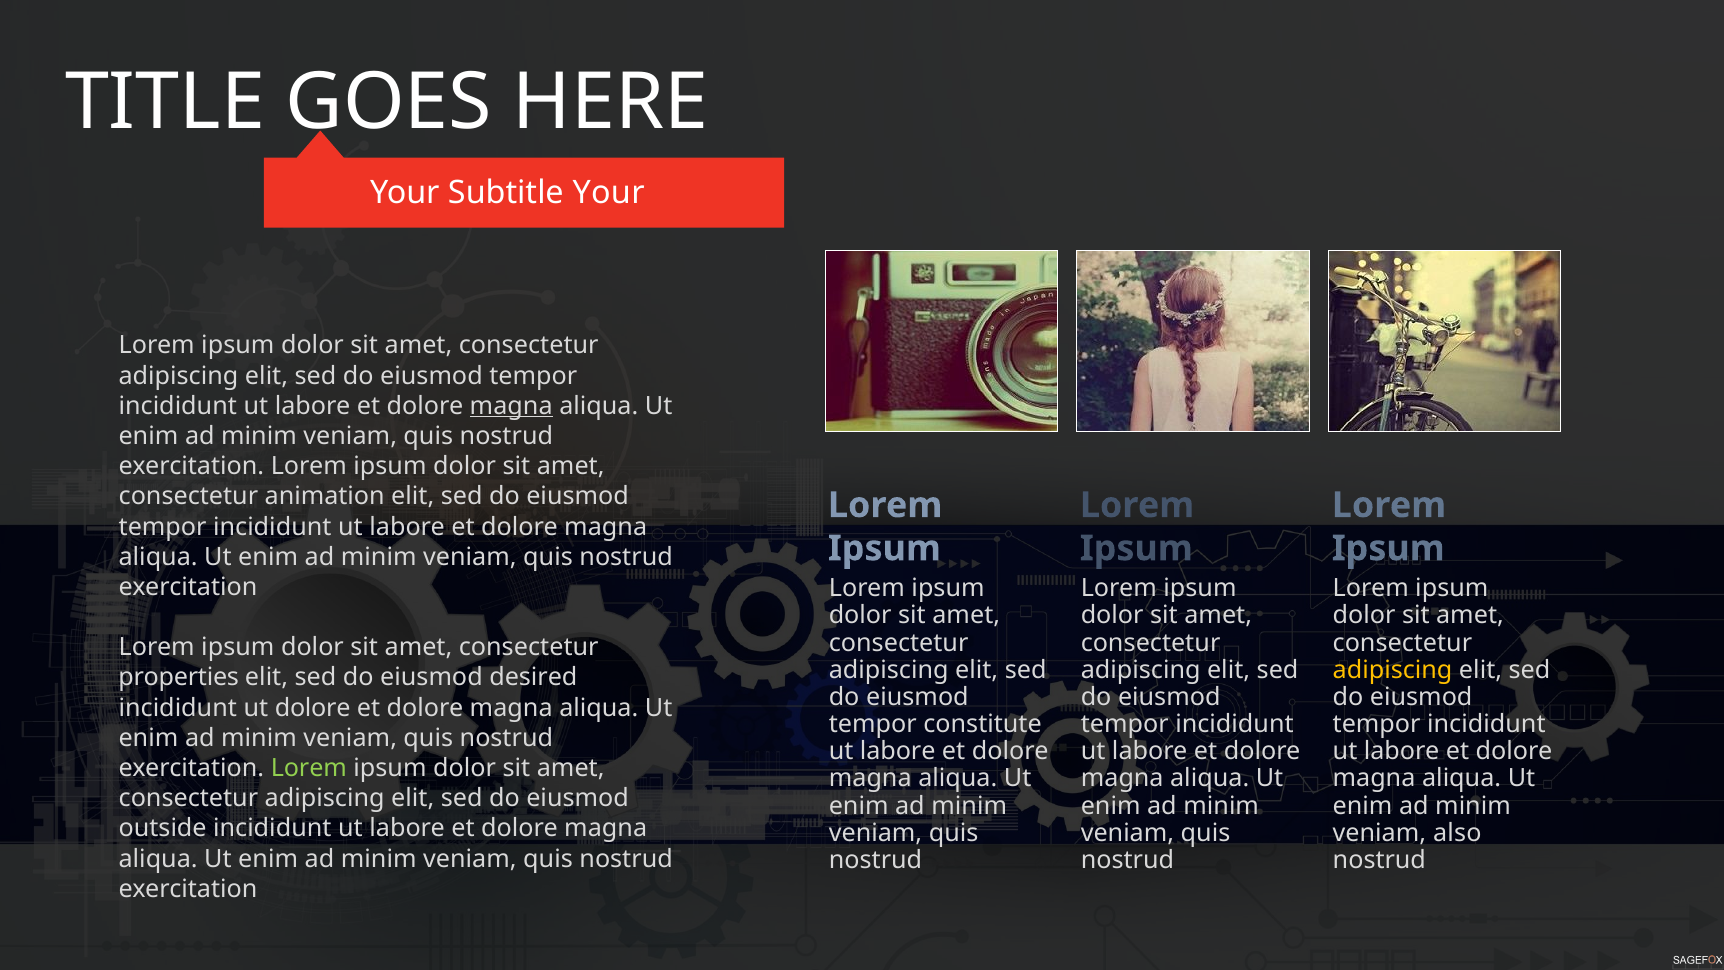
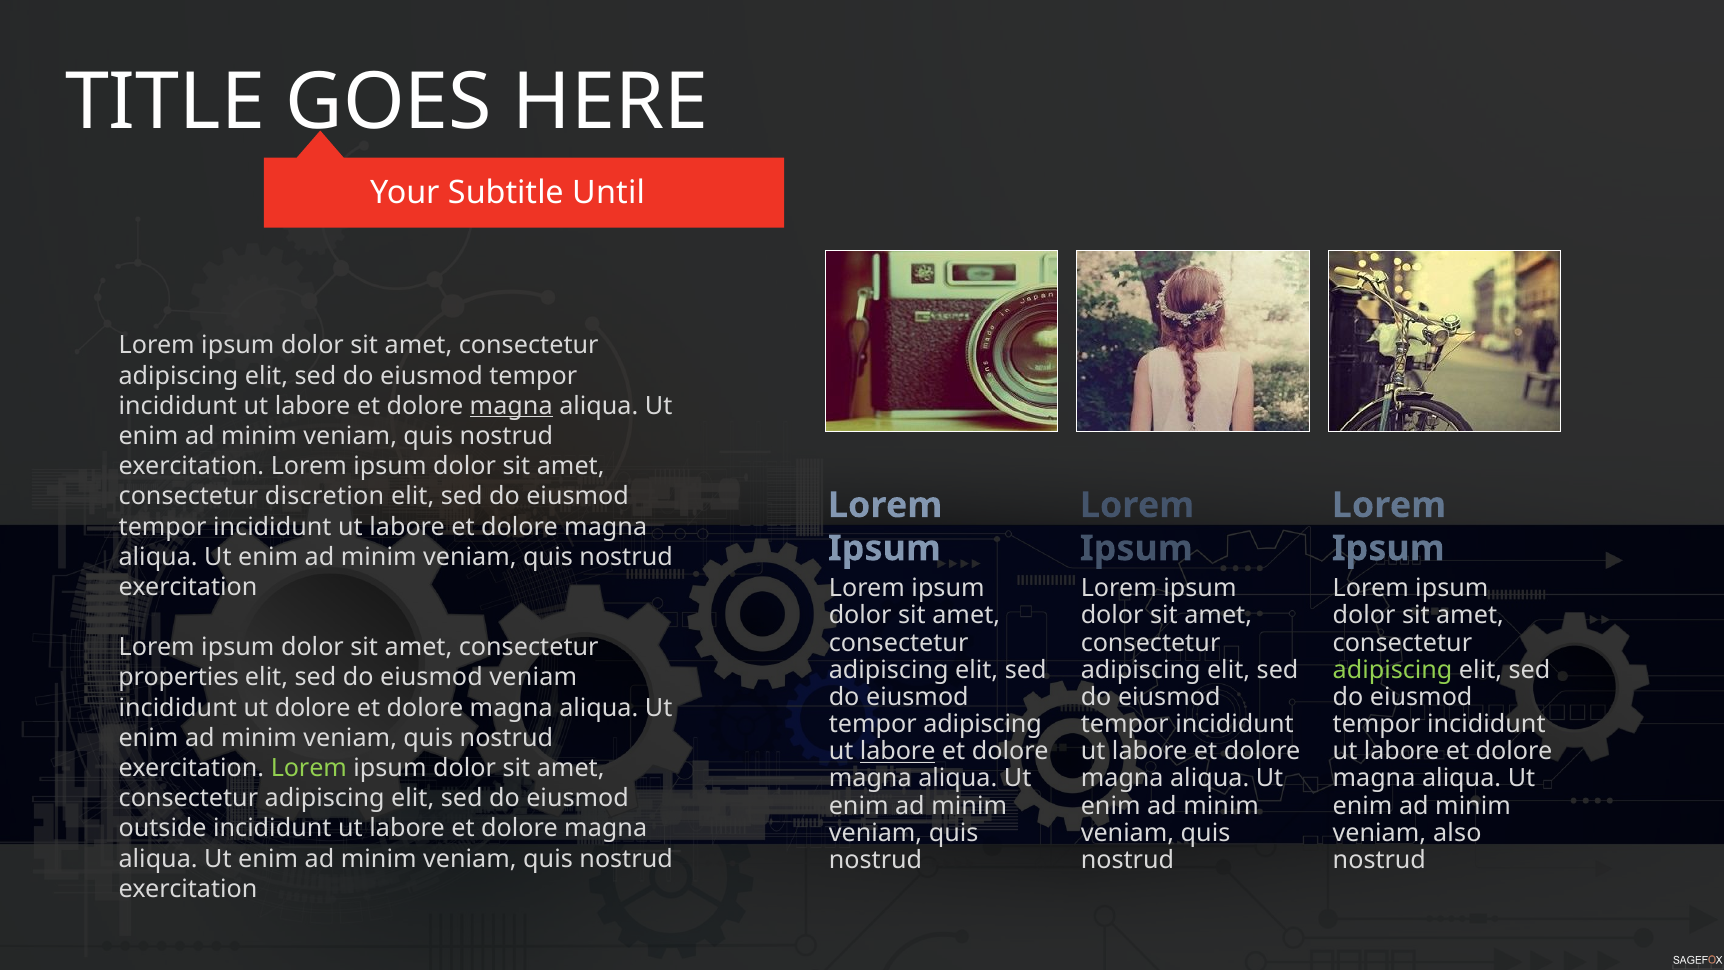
Subtitle Your: Your -> Until (609, 193)
animation: animation -> discretion (325, 496)
adipiscing colour: yellow -> light green (1393, 670)
eiusmod desired: desired -> veniam (533, 677)
tempor constitute: constitute -> adipiscing (983, 724)
labore underline: none -> present (898, 751)
